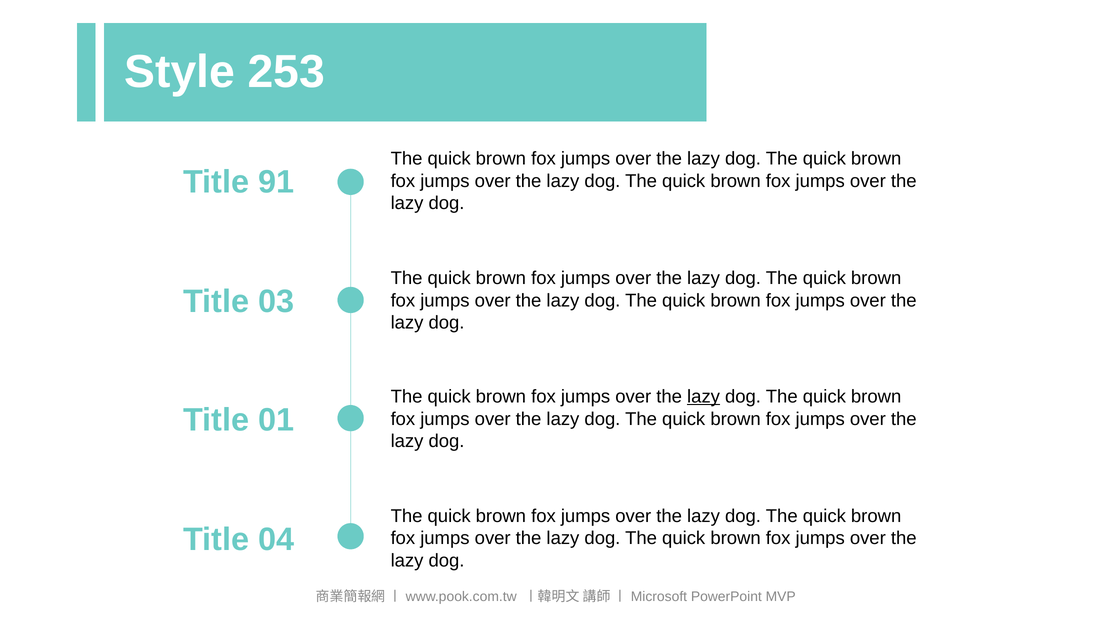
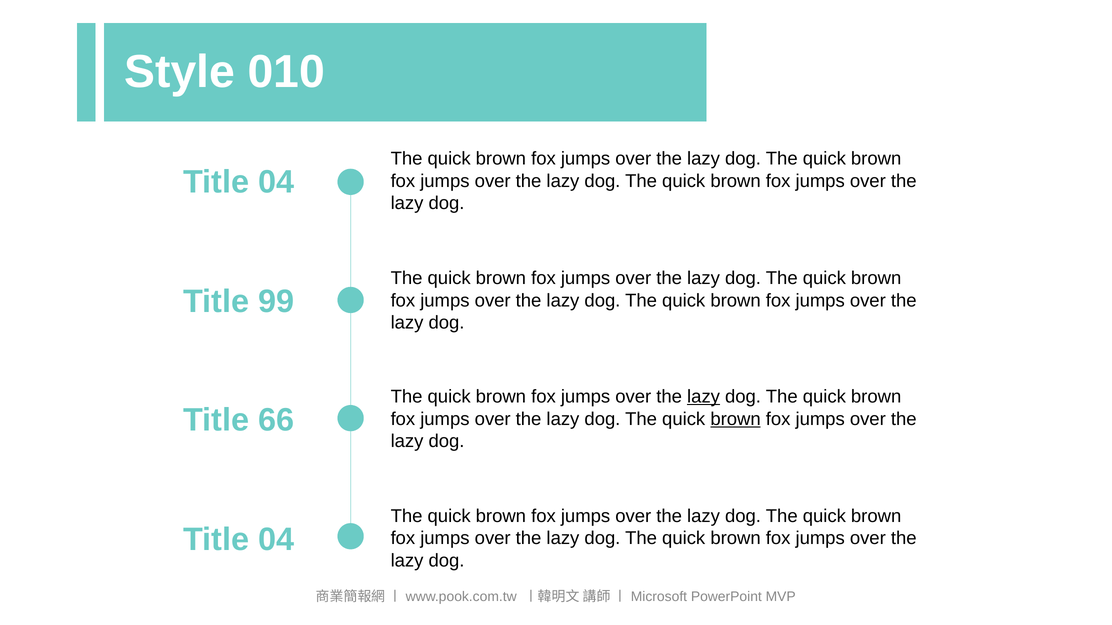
253: 253 -> 010 (286, 72)
91: 91 -> 04 (276, 182)
03: 03 -> 99 (276, 302)
01: 01 -> 66 (276, 420)
brown underline: none -> present (736, 419)
